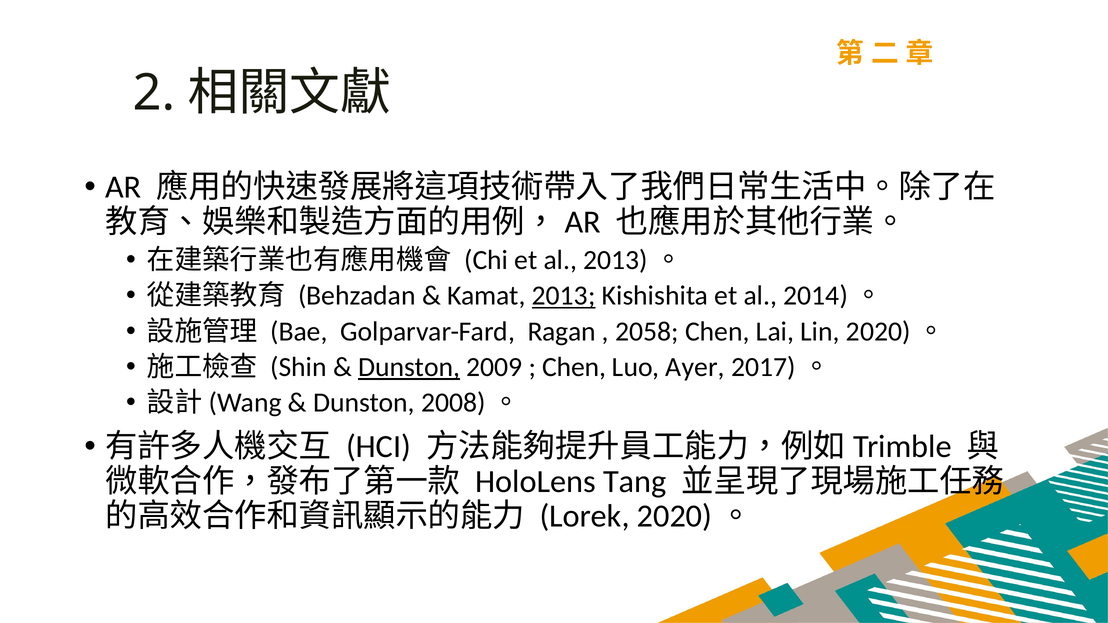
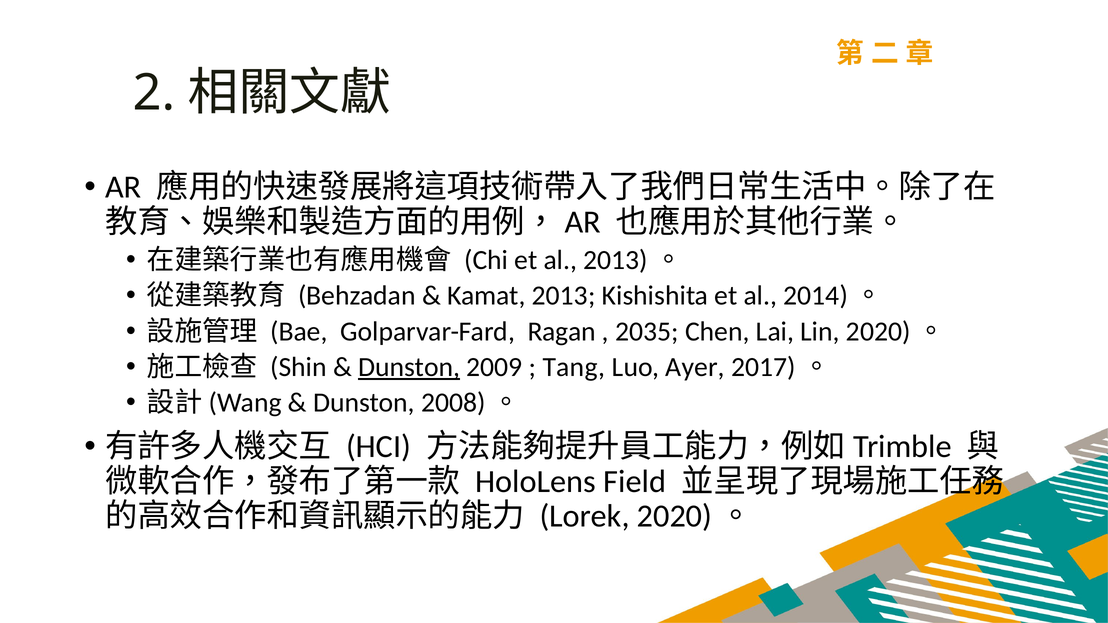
2013 underline: present -> none (564, 296)
2058: 2058 -> 2035 (647, 332)
Chen: Chen -> Tang (574, 367)
Tang: Tang -> Field (635, 482)
